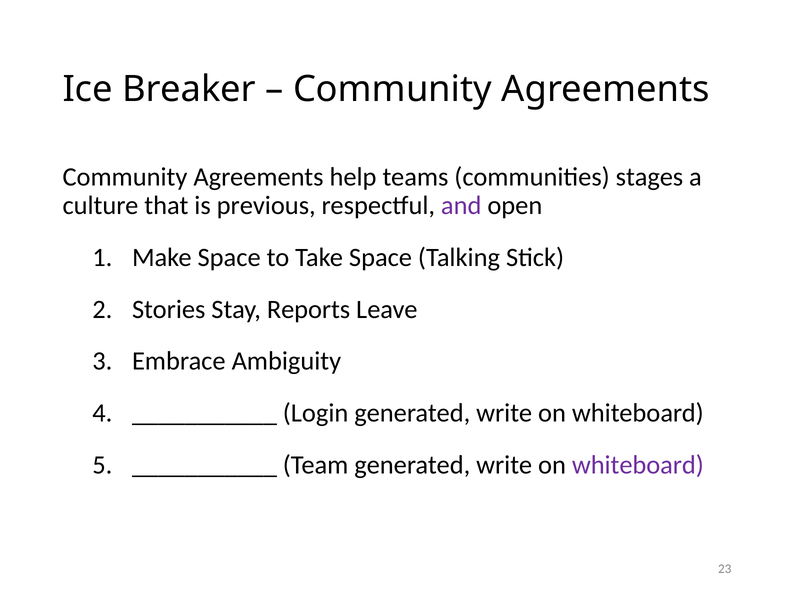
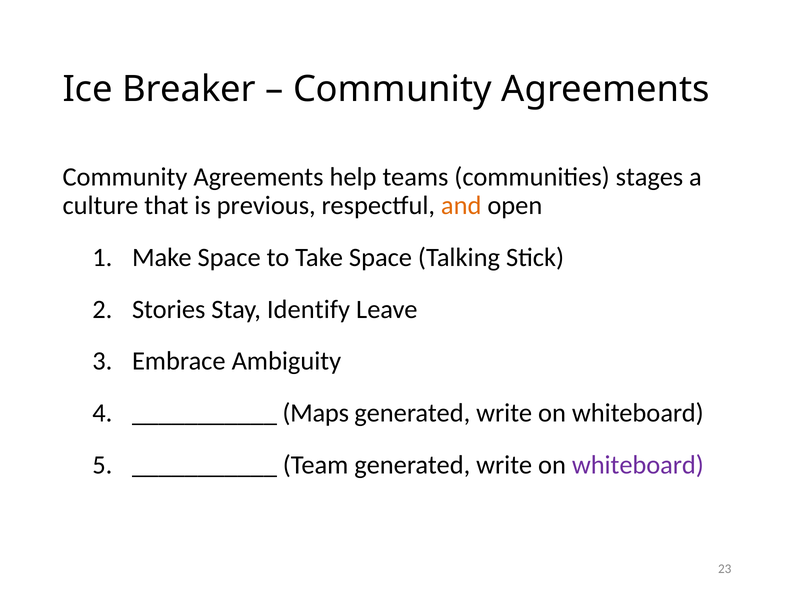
and colour: purple -> orange (461, 205)
Reports: Reports -> Identify (308, 309)
Login: Login -> Maps (316, 413)
